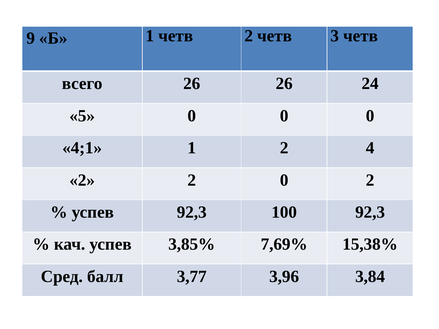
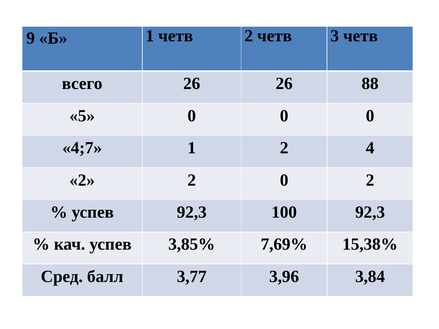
24: 24 -> 88 (370, 84)
4;1: 4;1 -> 4;7 (82, 148)
